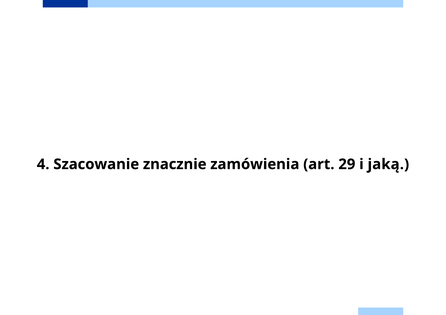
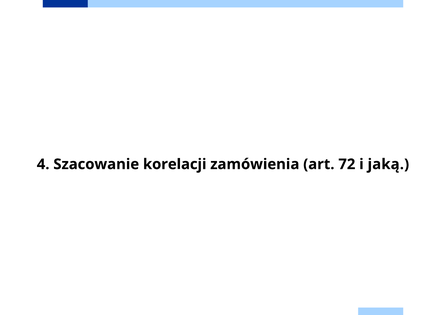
znacznie: znacznie -> korelacji (175, 164)
29: 29 -> 72 (347, 164)
